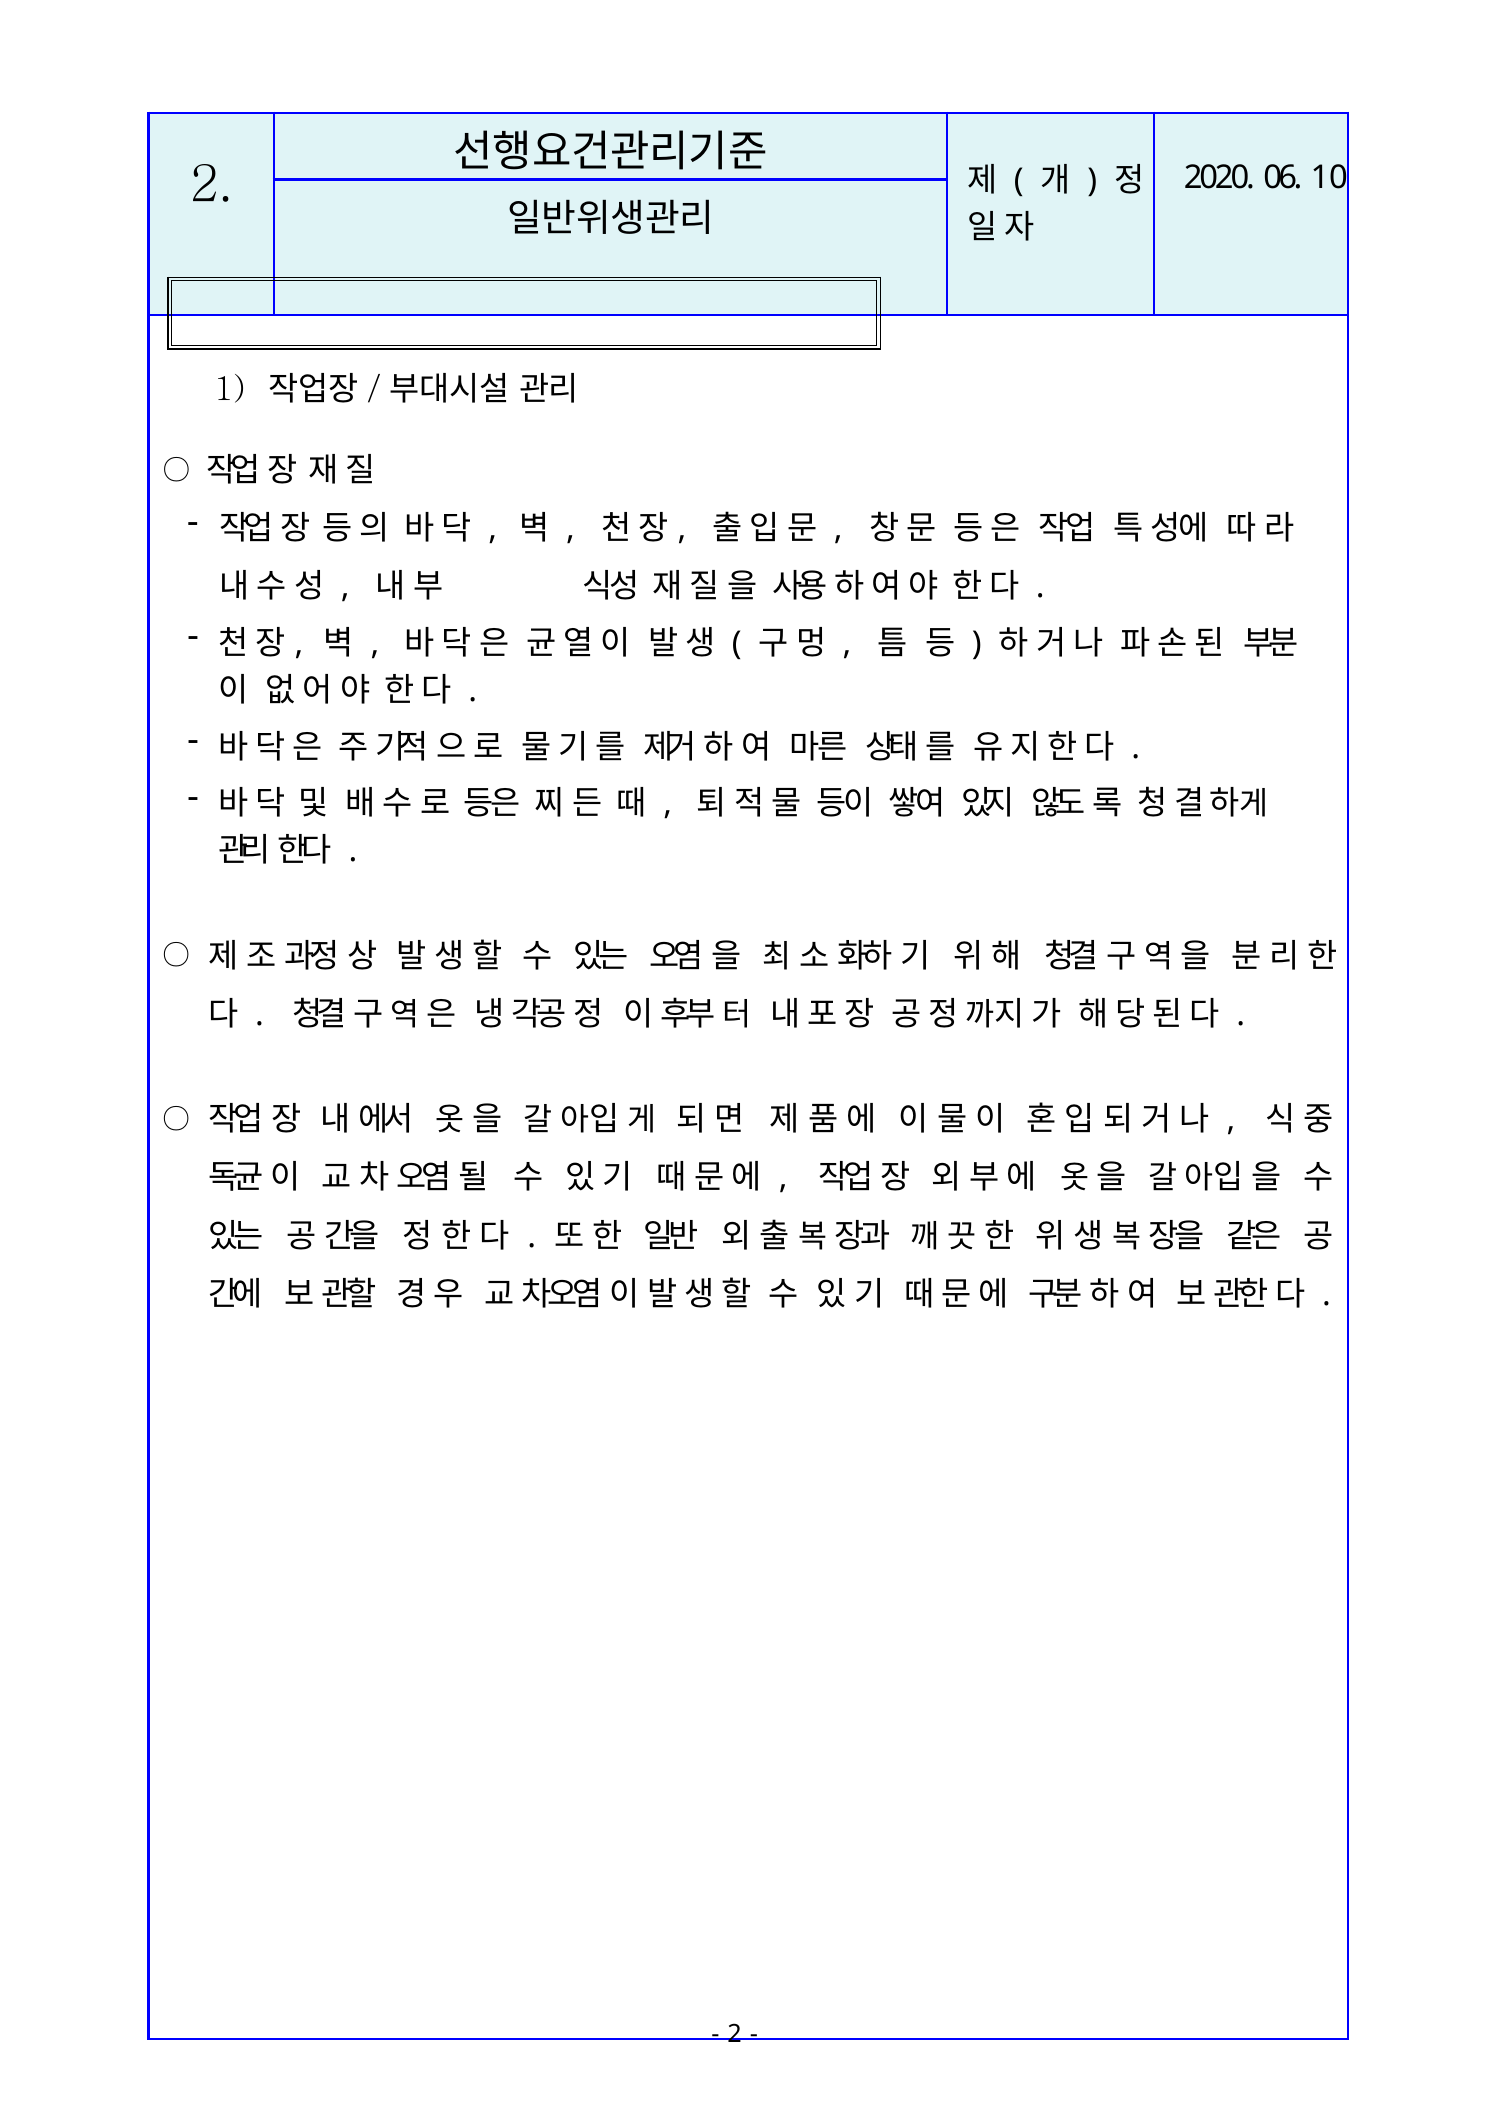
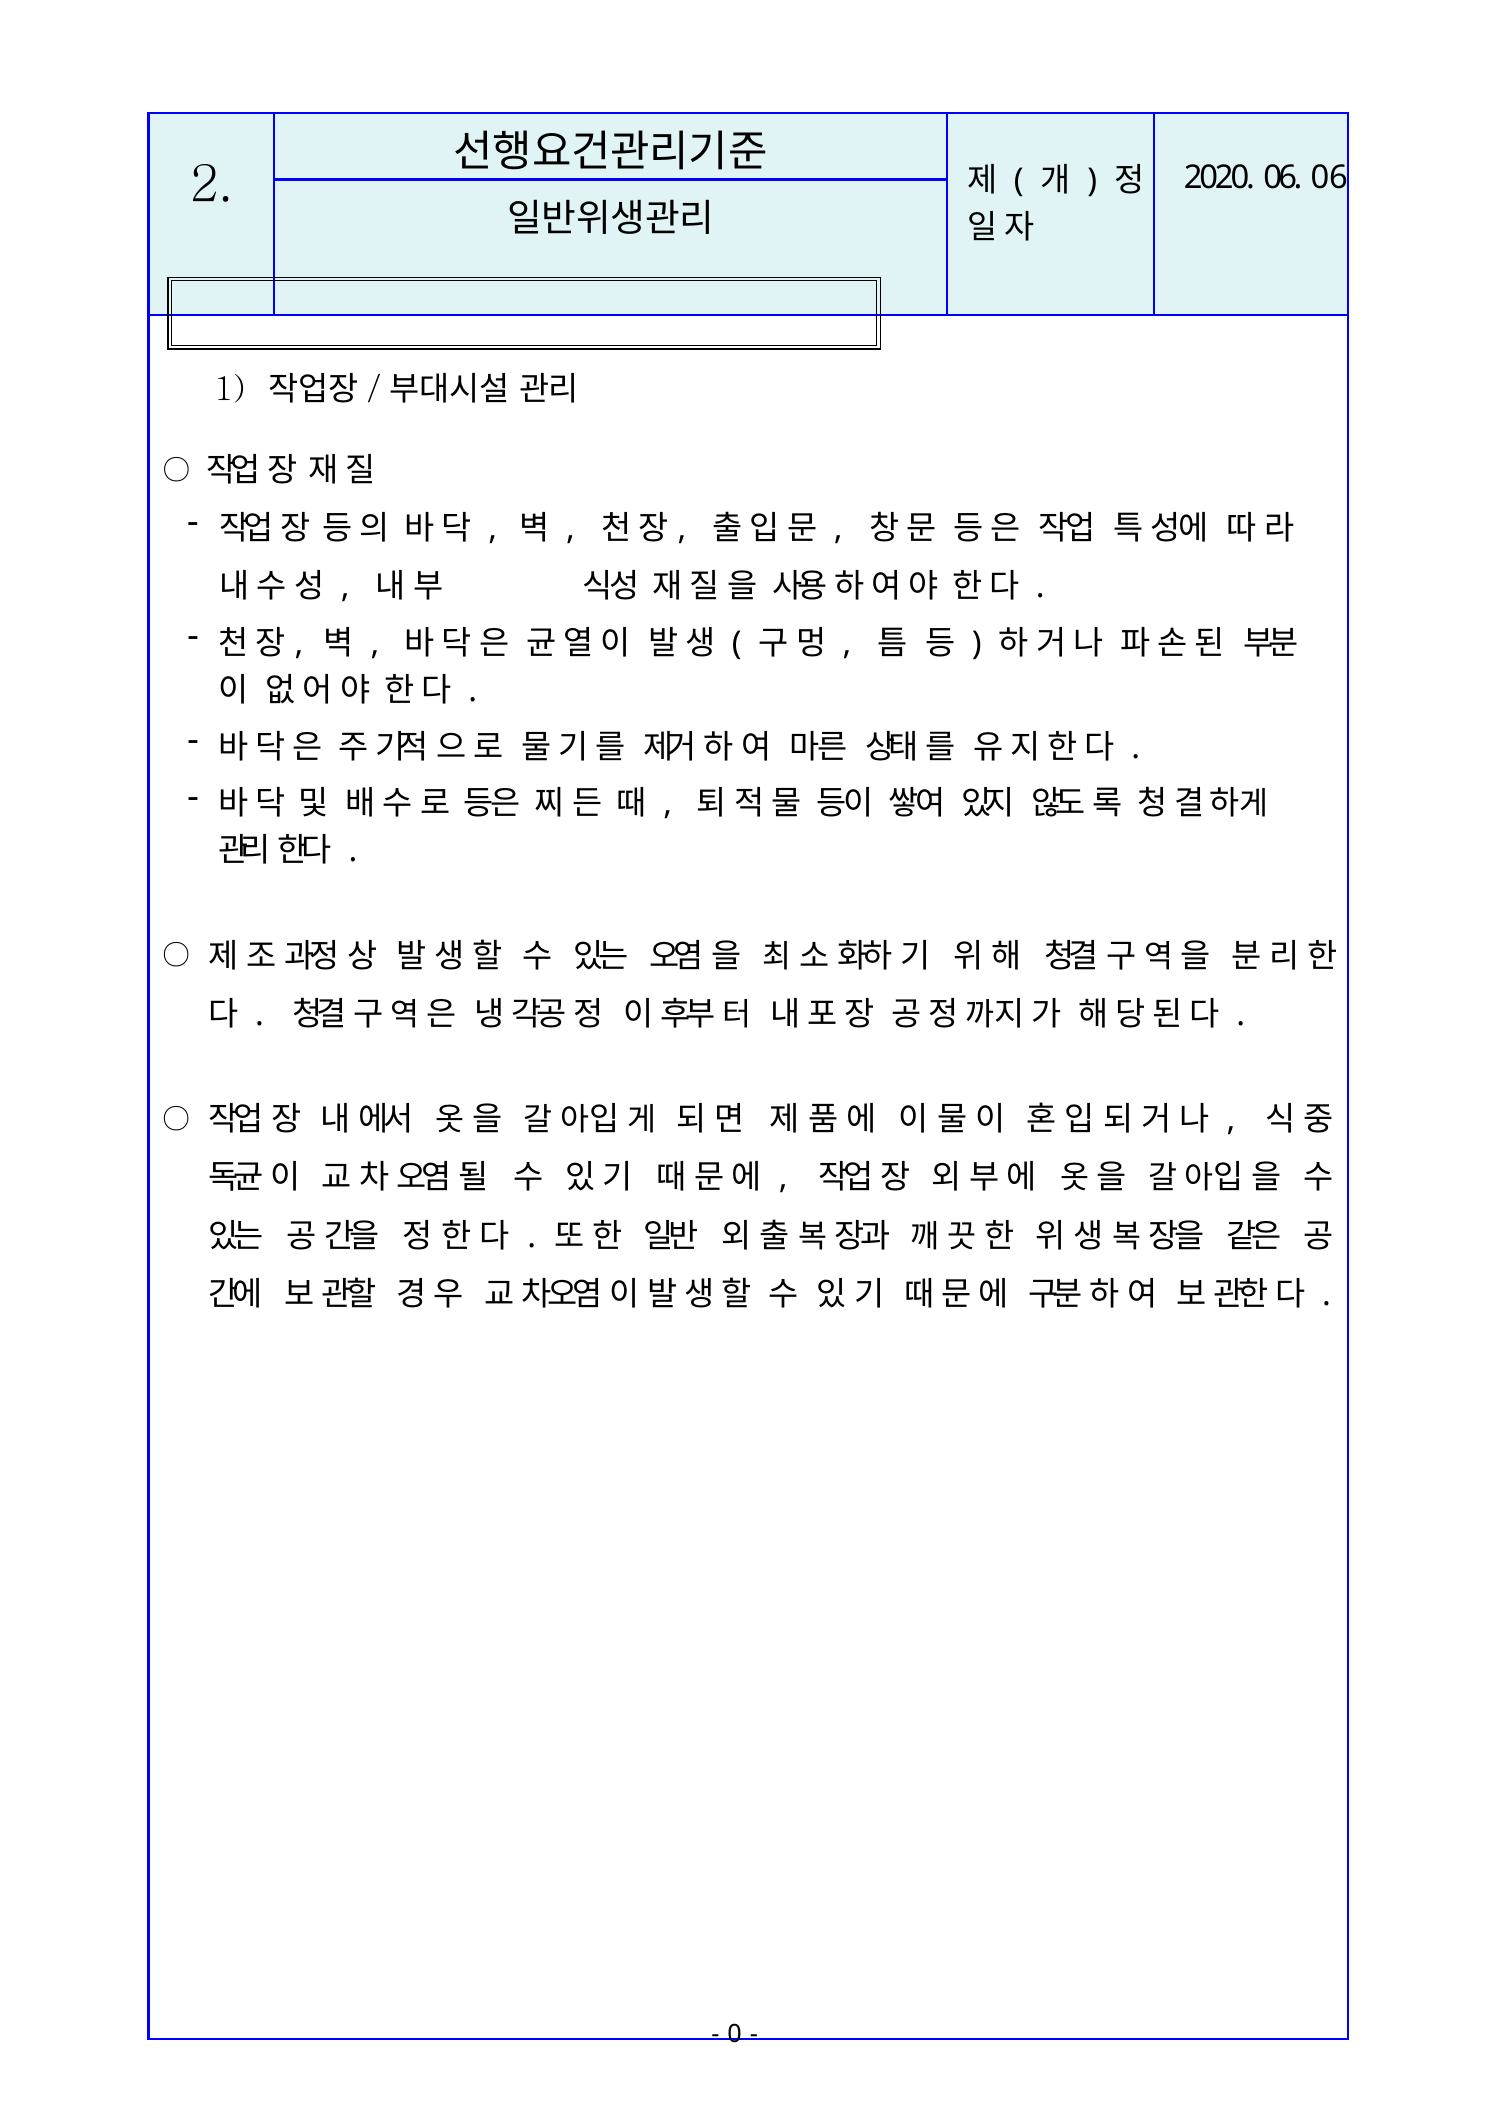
06 10: 10 -> 06 (1329, 178)
2: 2 -> 0 (735, 2035)
